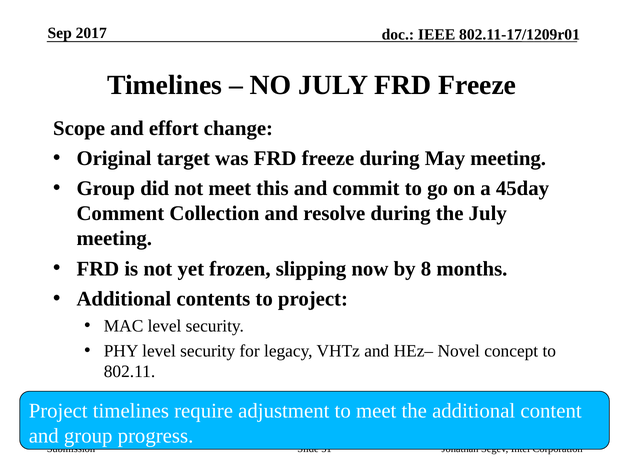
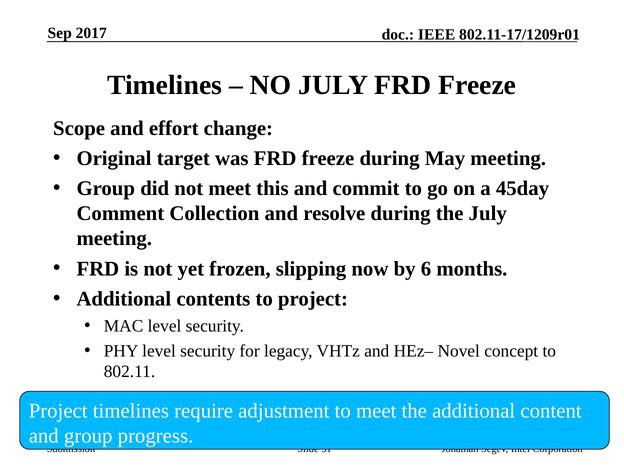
8: 8 -> 6 (426, 269)
